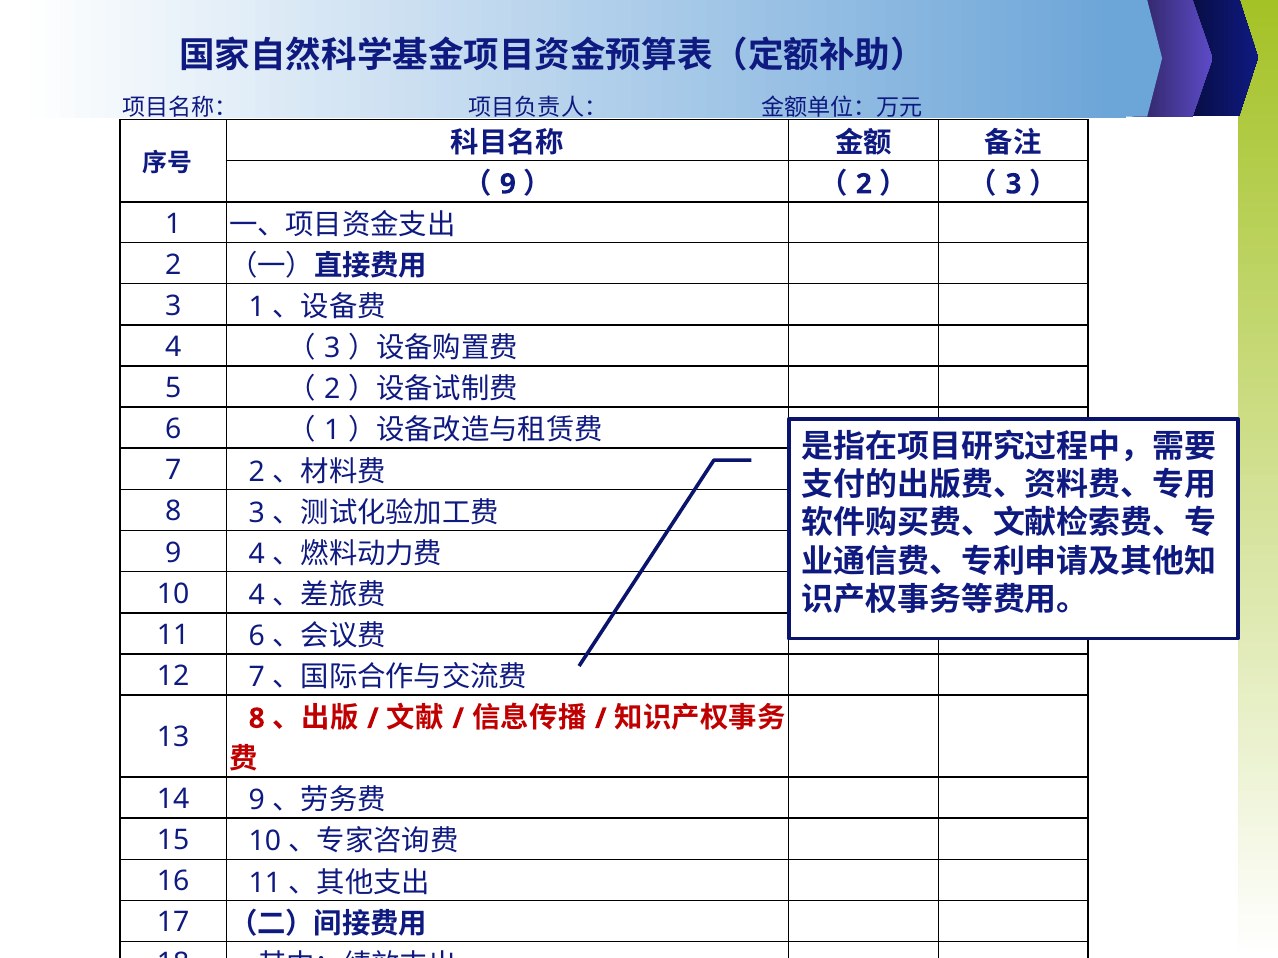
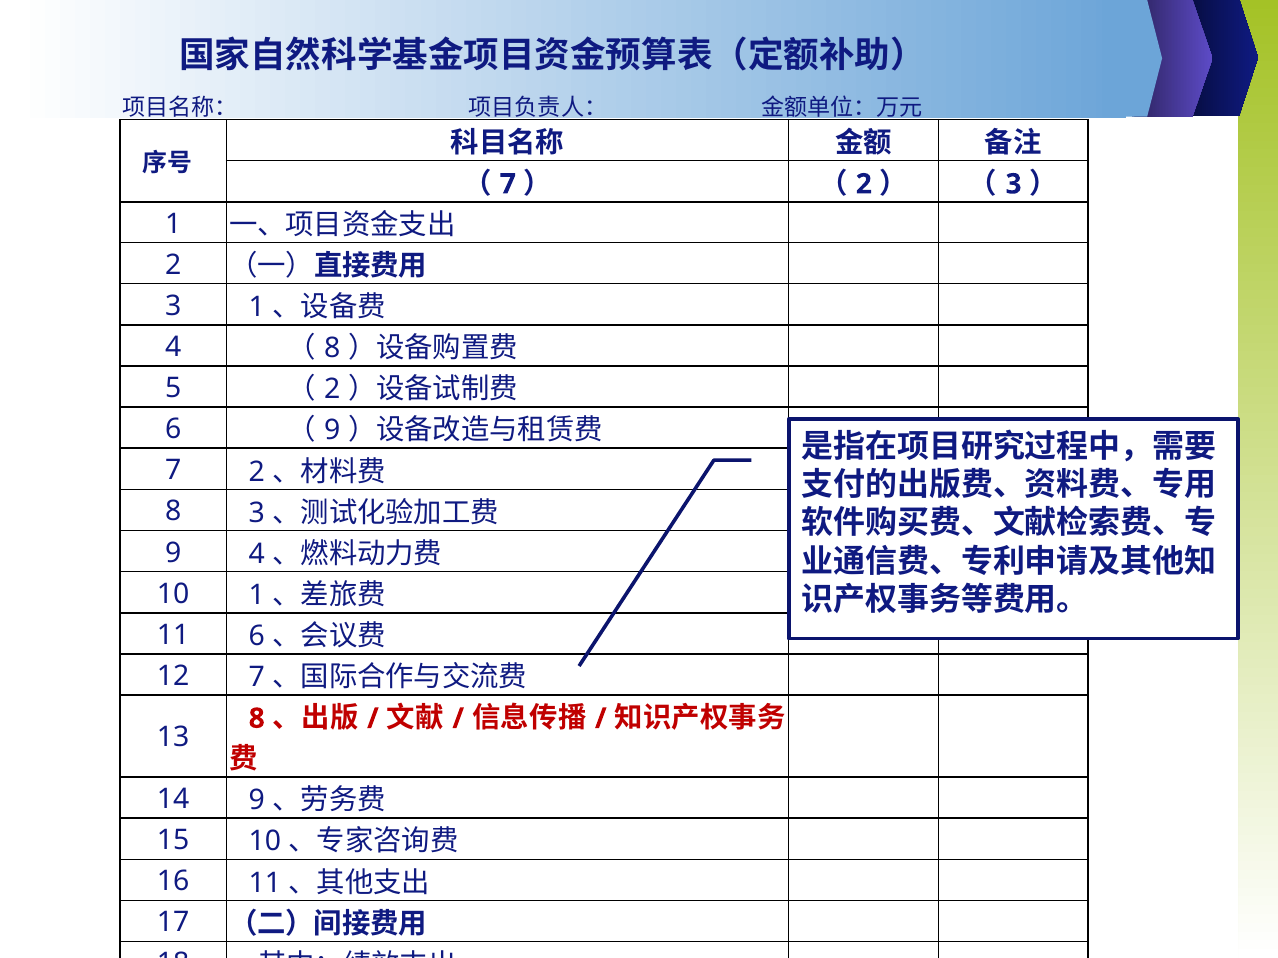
9: 9 -> 7 (508, 184)
3: 3 -> 8 (332, 348)
1: 1 -> 9 (332, 431)
10 4: 4 -> 1 (257, 595)
